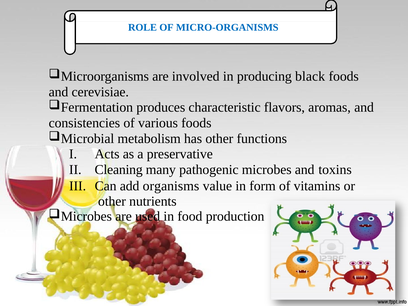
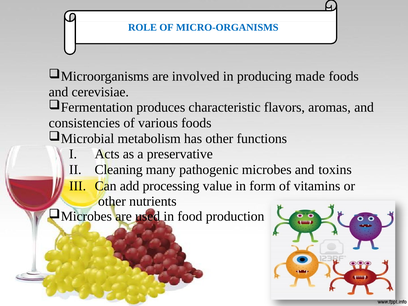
black: black -> made (310, 76)
organisms: organisms -> processing (171, 186)
